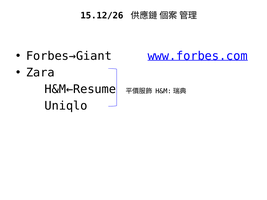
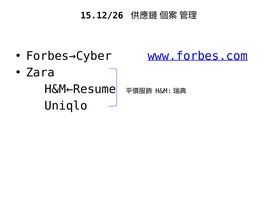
Forbes→Giant: Forbes→Giant -> Forbes→Cyber (69, 56)
